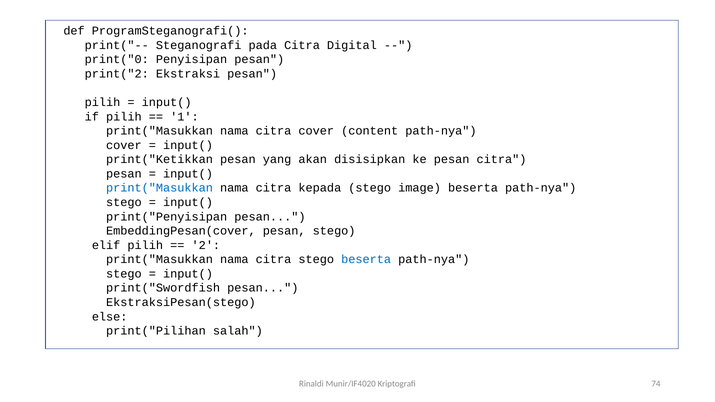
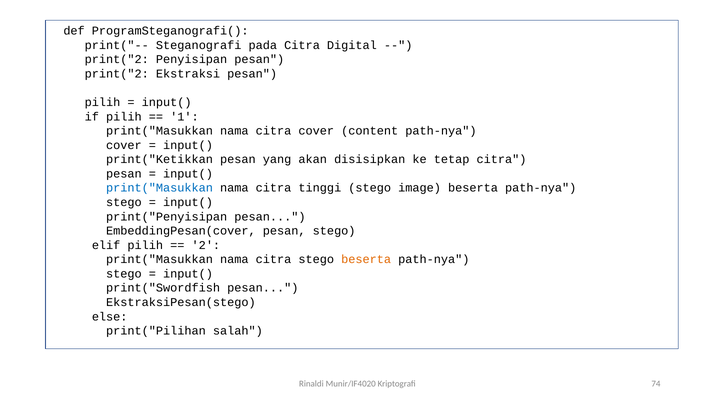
print("0: print("0 -> print("2 (117, 60)
ke pesan: pesan -> tetap (452, 160)
kepada: kepada -> tinggi (320, 188)
beserta colour: blue -> orange (366, 260)
